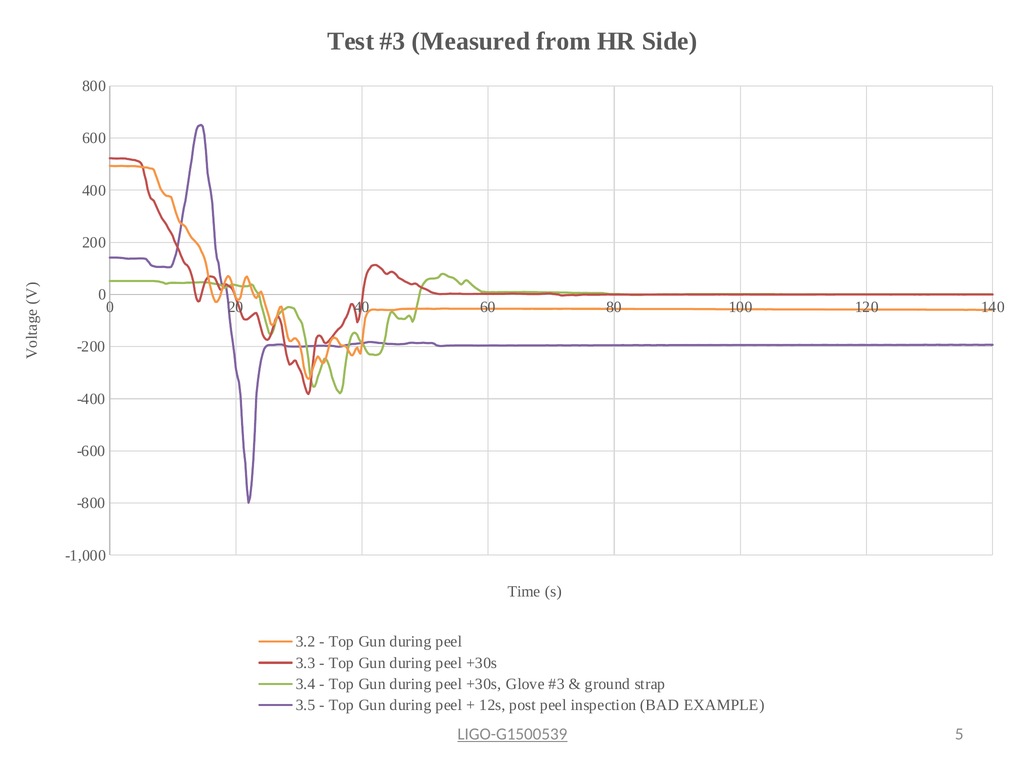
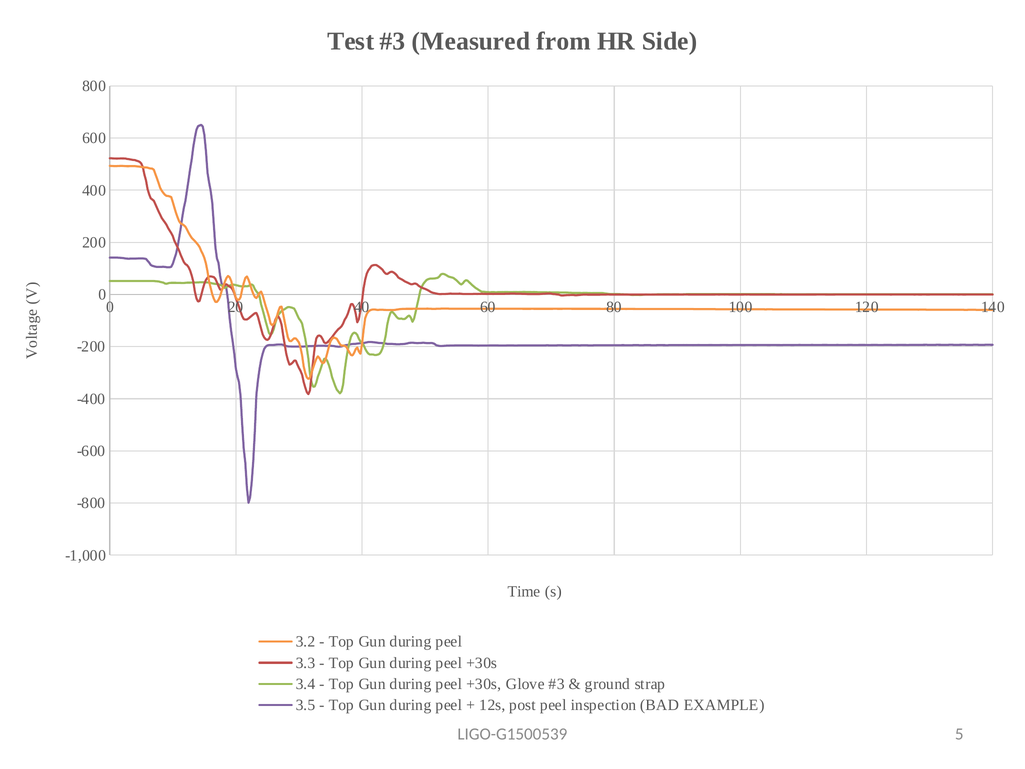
LIGO-G1500539 underline: present -> none (512, 734)
